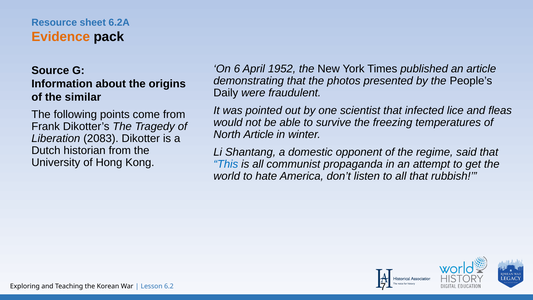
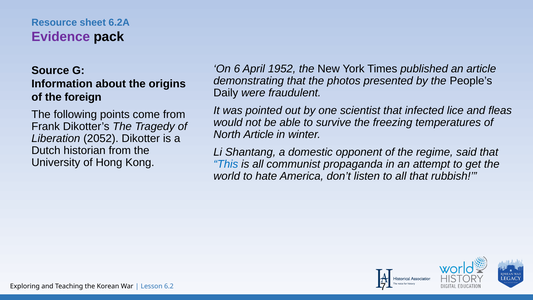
Evidence colour: orange -> purple (61, 37)
similar: similar -> foreign (83, 97)
2083: 2083 -> 2052 (101, 138)
